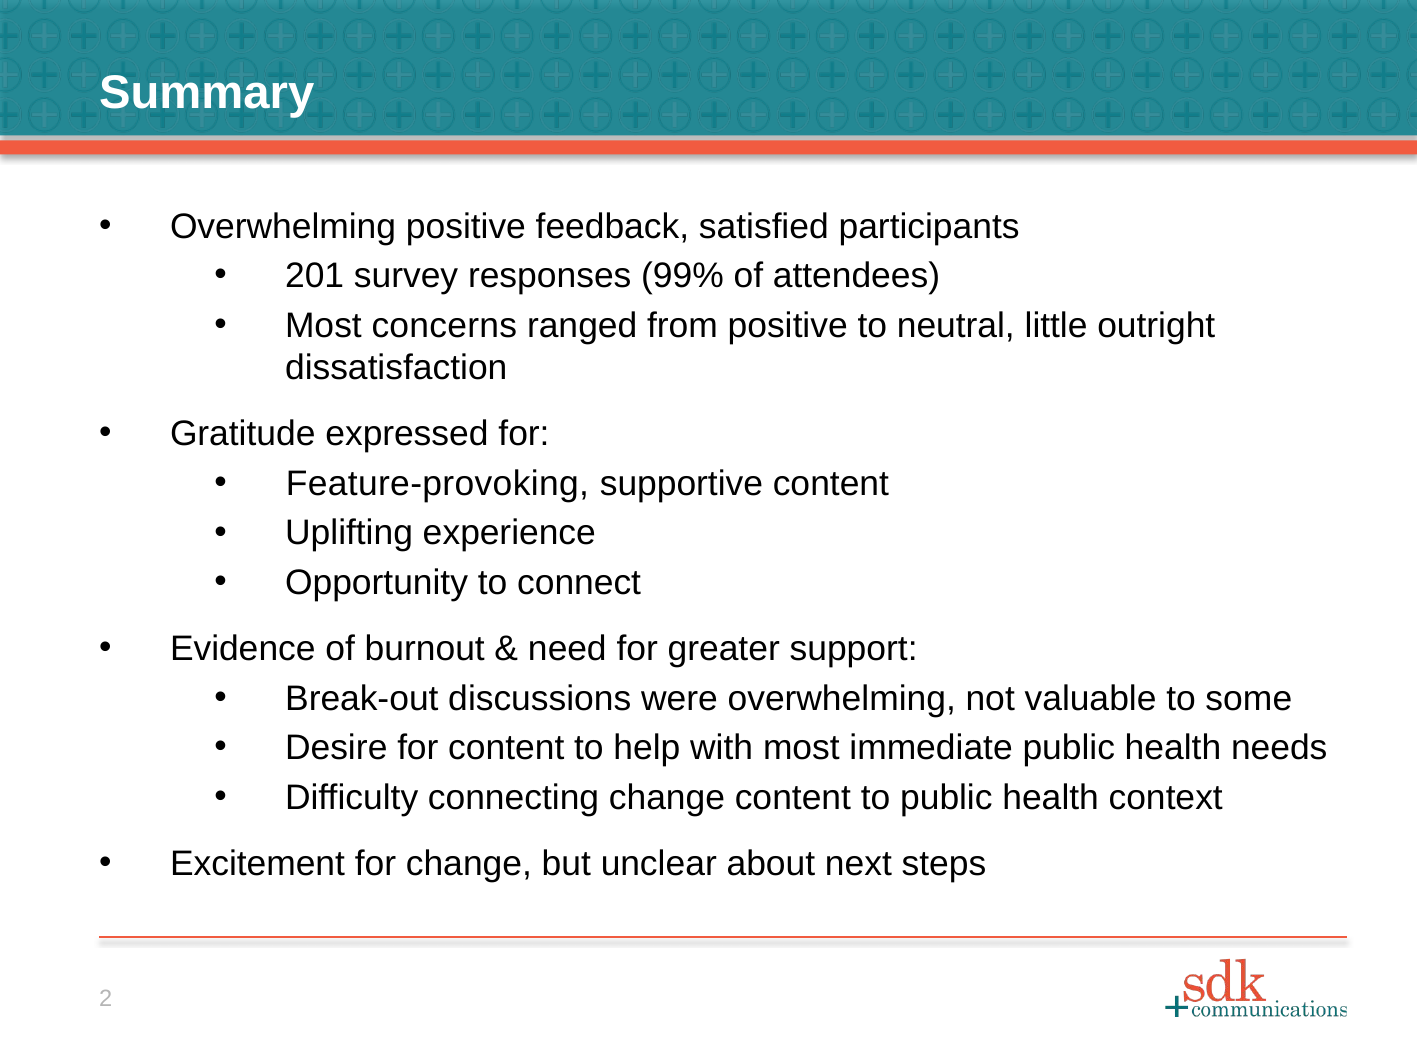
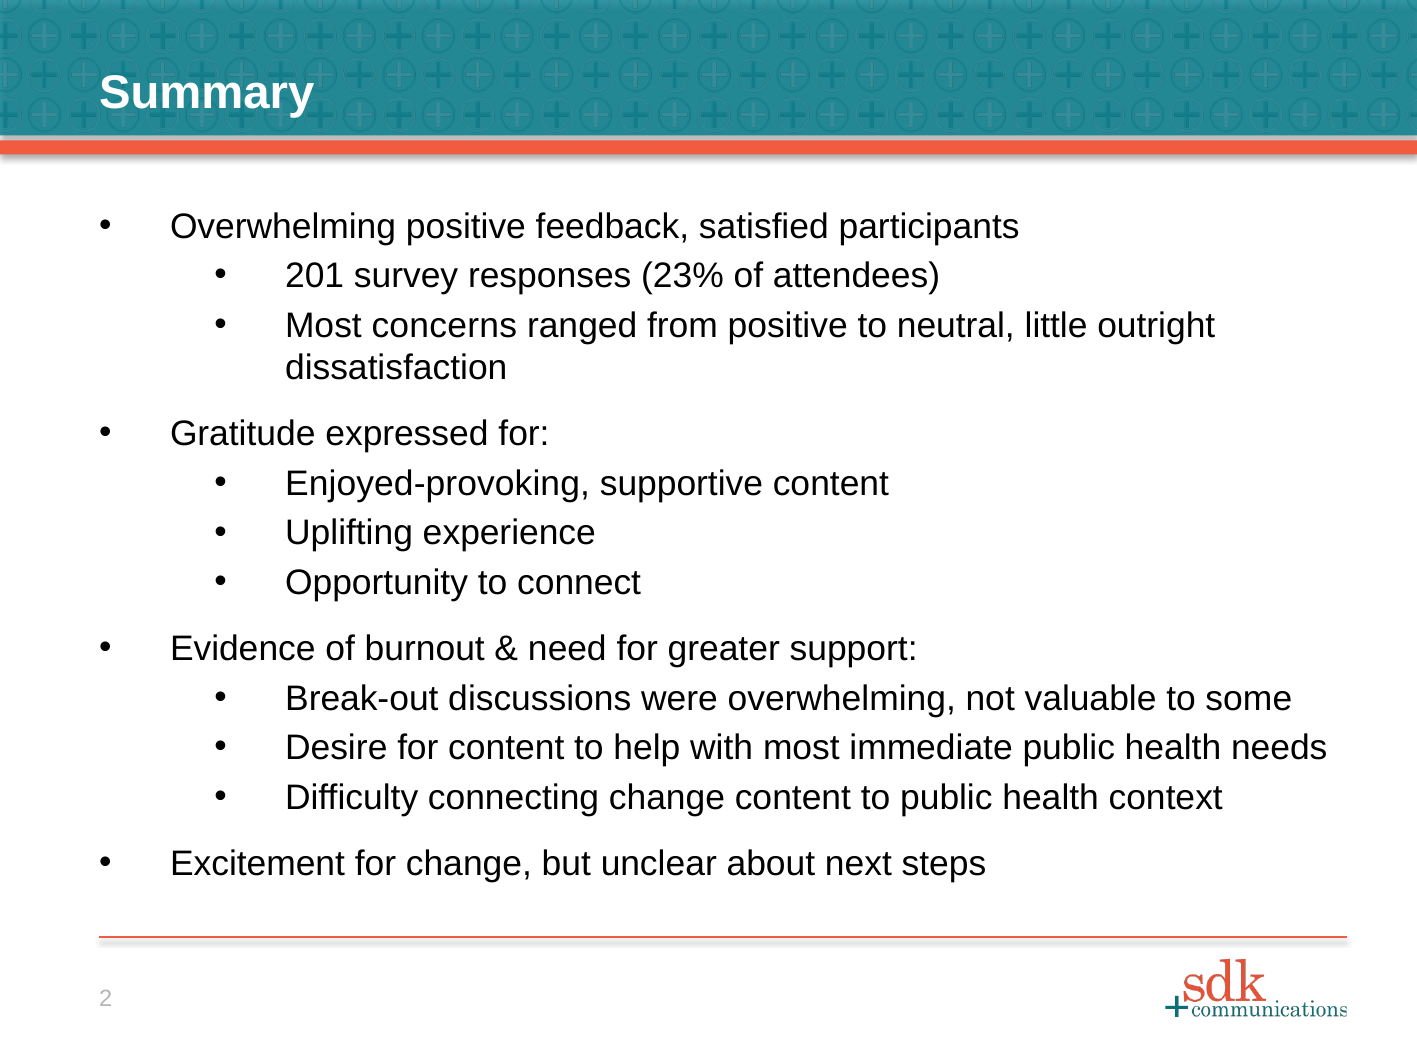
99%: 99% -> 23% (683, 276)
Feature-provoking: Feature-provoking -> Enjoyed-provoking (438, 484)
